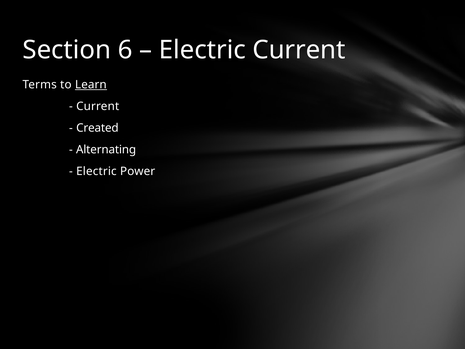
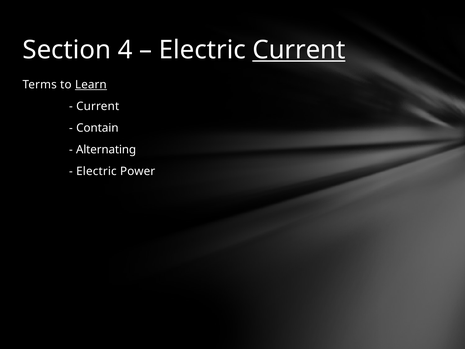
6: 6 -> 4 (125, 50)
Current underline: none -> present (299, 50)
Created: Created -> Contain (97, 128)
